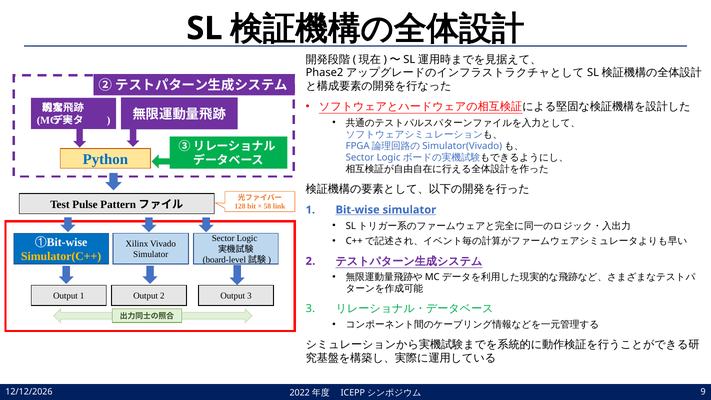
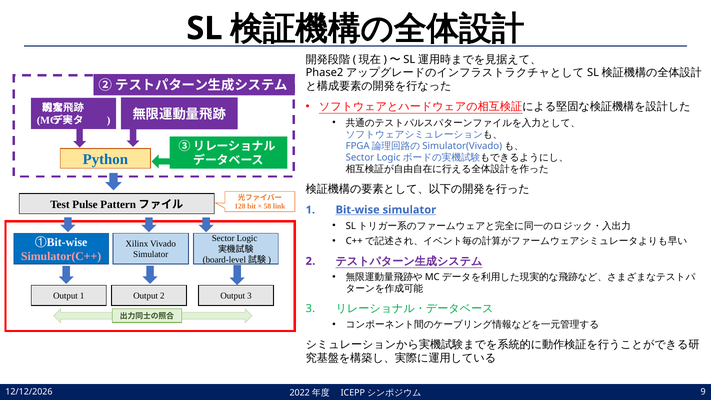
Simulator(C++ colour: yellow -> pink (61, 256)
